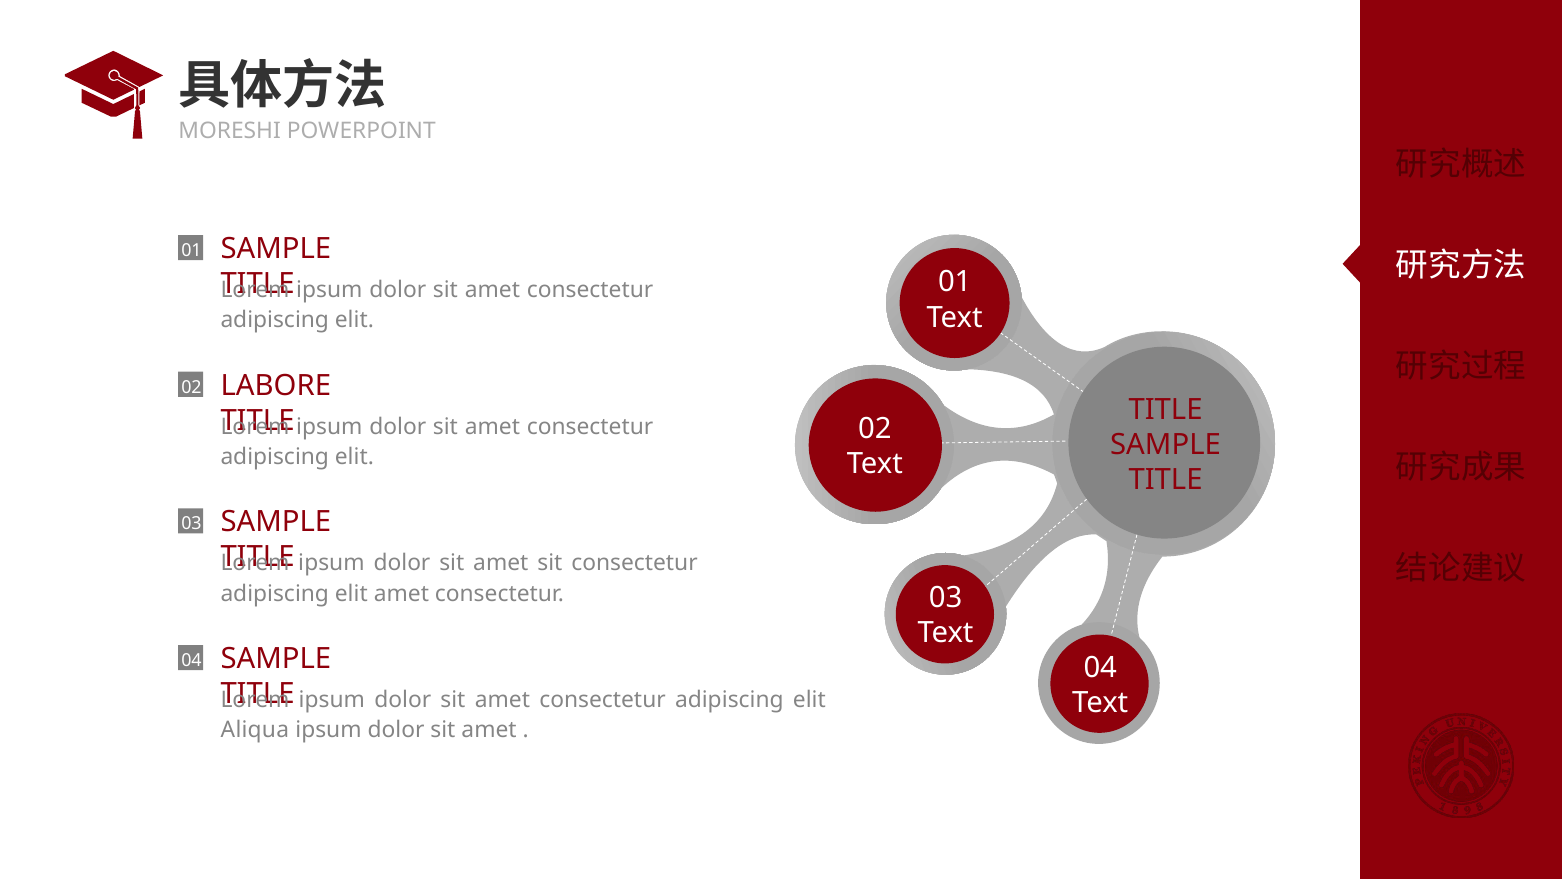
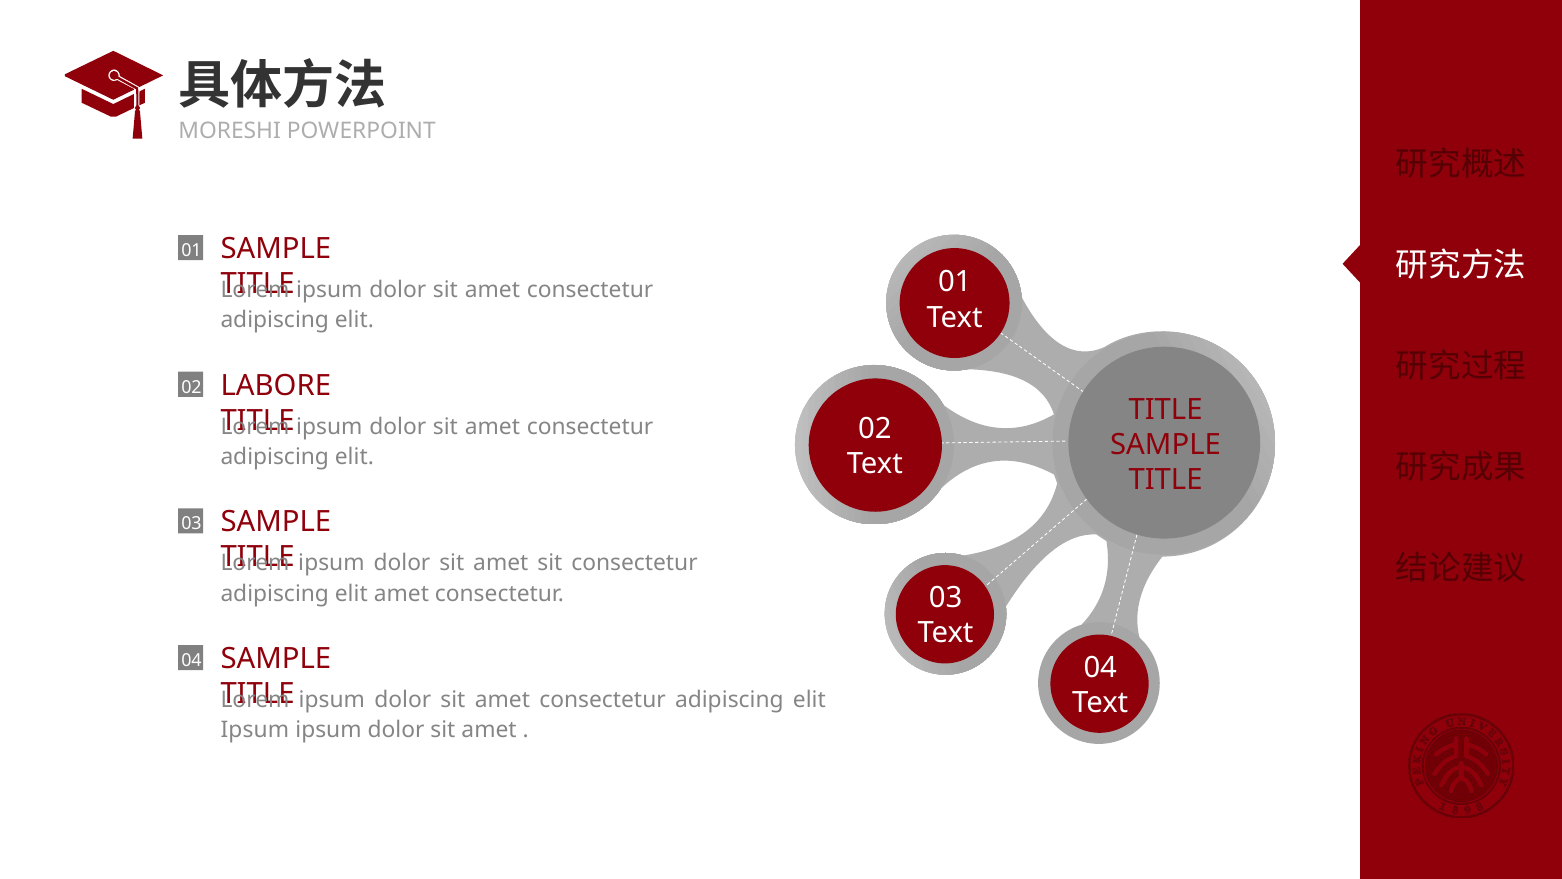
Aliqua: Aliqua -> Ipsum (255, 730)
